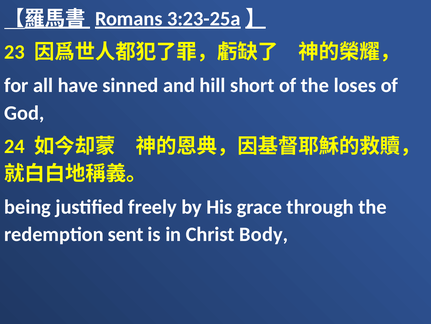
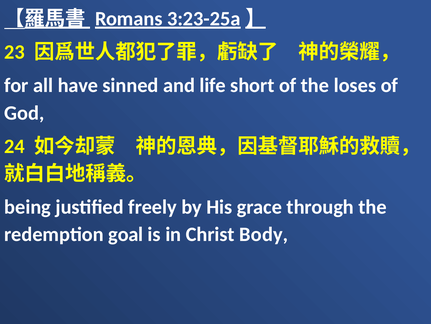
hill: hill -> life (213, 85)
sent: sent -> goal (126, 234)
